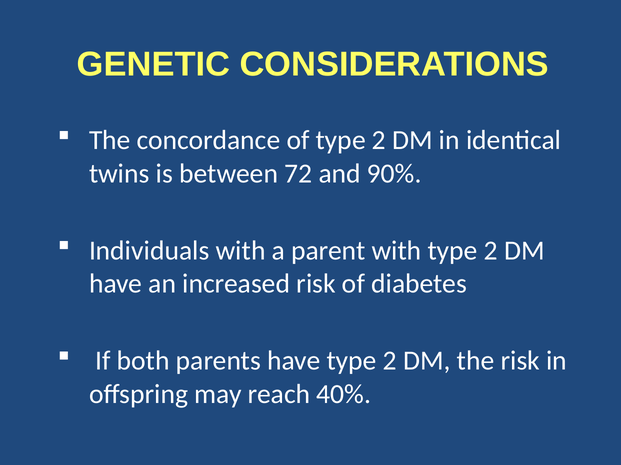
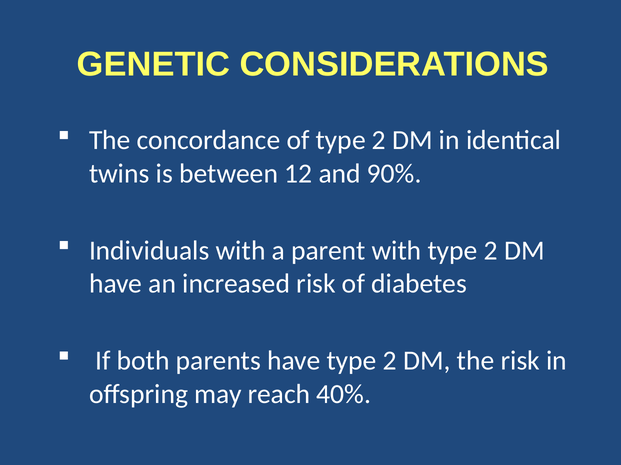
72: 72 -> 12 (298, 174)
